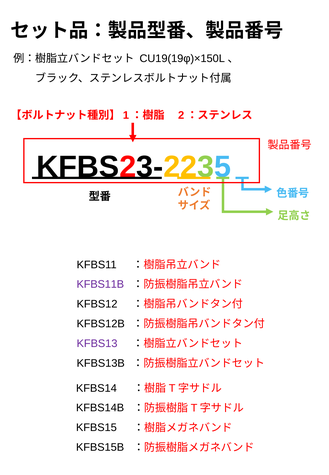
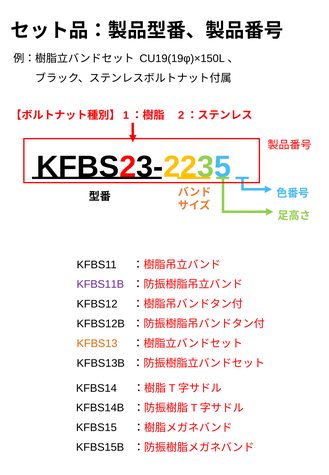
KFBS13 colour: purple -> orange (97, 344)
